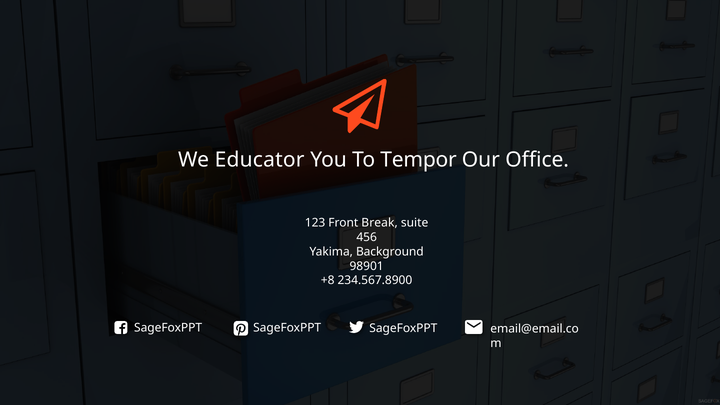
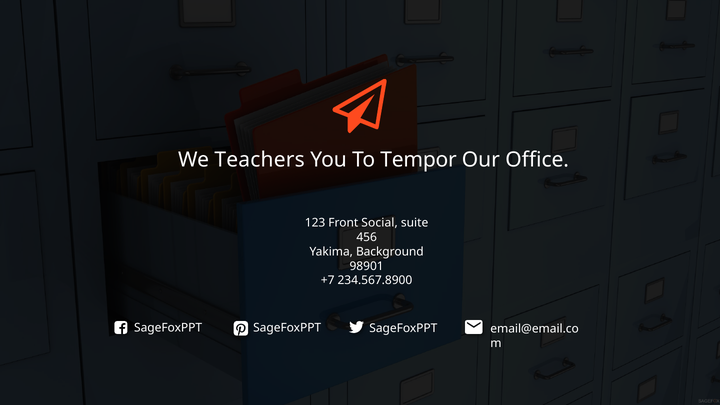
Educator: Educator -> Teachers (260, 160)
Break: Break -> Social (380, 223)
+8: +8 -> +7 (328, 281)
